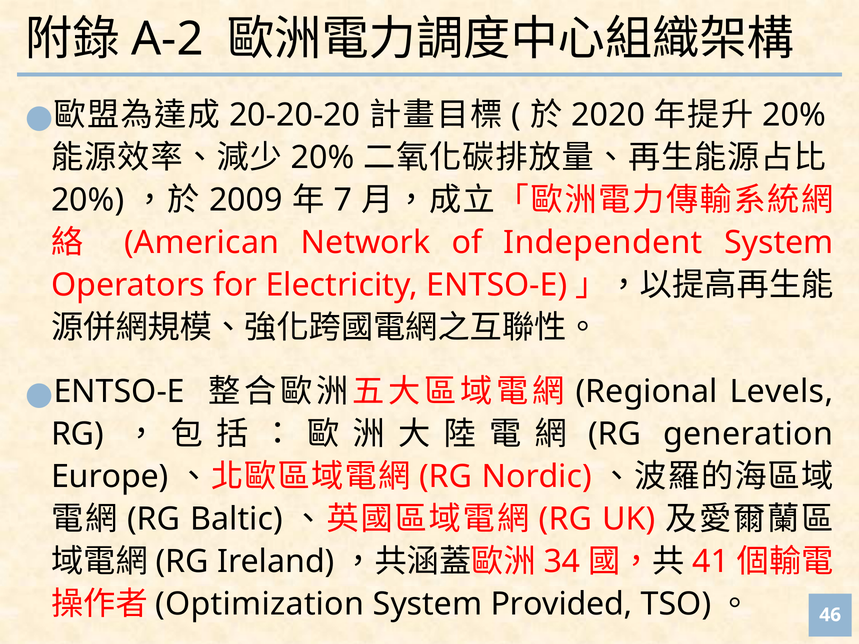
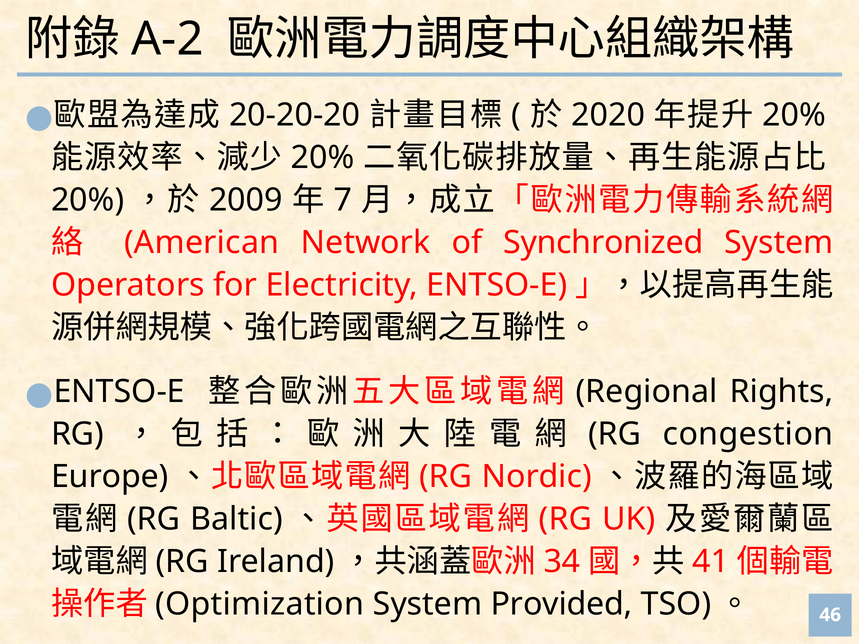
Independent: Independent -> Synchronized (603, 243)
Levels: Levels -> Rights (782, 392)
generation: generation -> congestion (748, 434)
